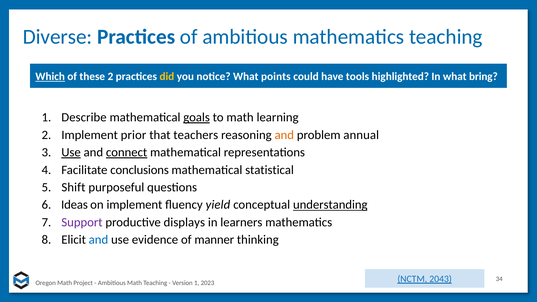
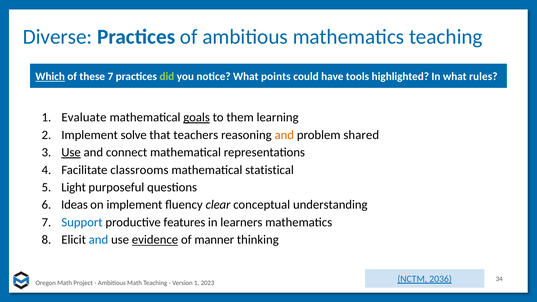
these 2: 2 -> 7 (110, 77)
did colour: yellow -> light green (167, 77)
bring: bring -> rules (483, 77)
Describe: Describe -> Evaluate (84, 117)
to math: math -> them (240, 117)
prior: prior -> solve (134, 135)
annual: annual -> shared (361, 135)
connect underline: present -> none (127, 152)
conclusions: conclusions -> classrooms (139, 170)
Shift: Shift -> Light (74, 187)
yield: yield -> clear (218, 205)
understanding underline: present -> none (330, 205)
Support colour: purple -> blue (82, 222)
displays: displays -> features (184, 222)
evidence underline: none -> present (155, 240)
2043: 2043 -> 2036 (441, 279)
